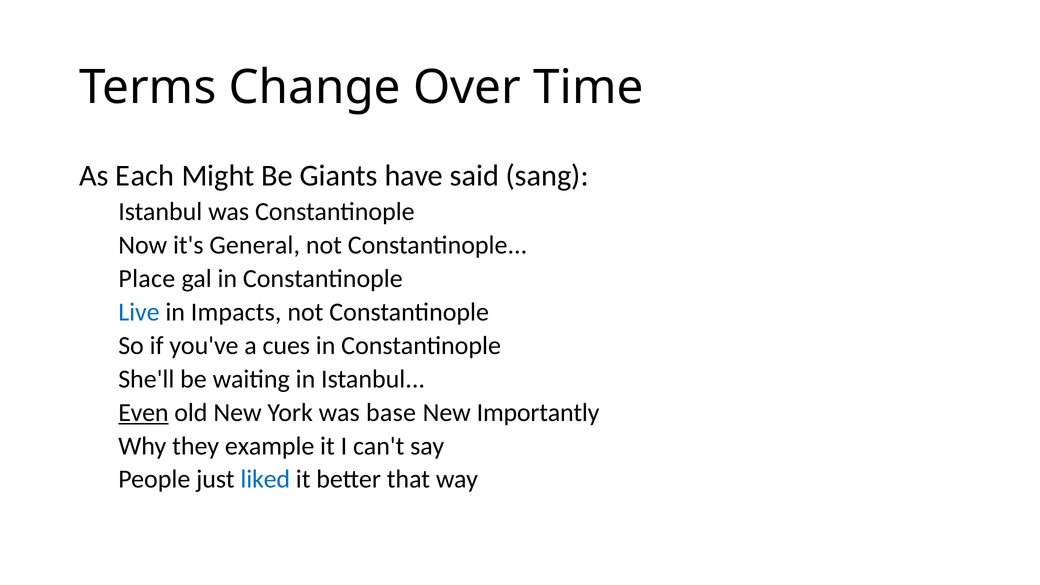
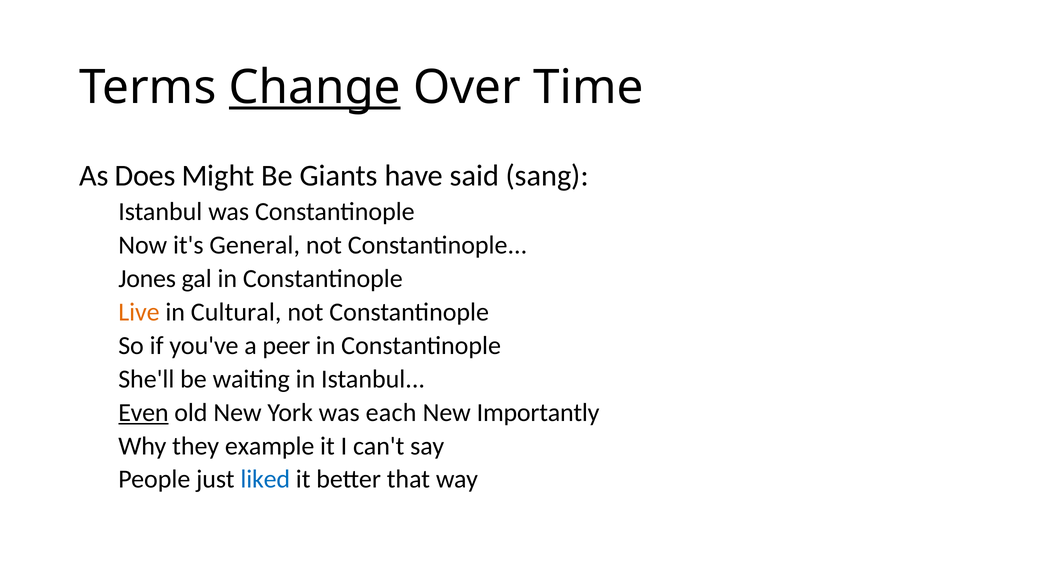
Change underline: none -> present (315, 87)
Each: Each -> Does (145, 176)
Place: Place -> Jones (147, 279)
Live colour: blue -> orange (139, 312)
Impacts: Impacts -> Cultural (236, 312)
cues: cues -> peer (286, 346)
base: base -> each (391, 412)
